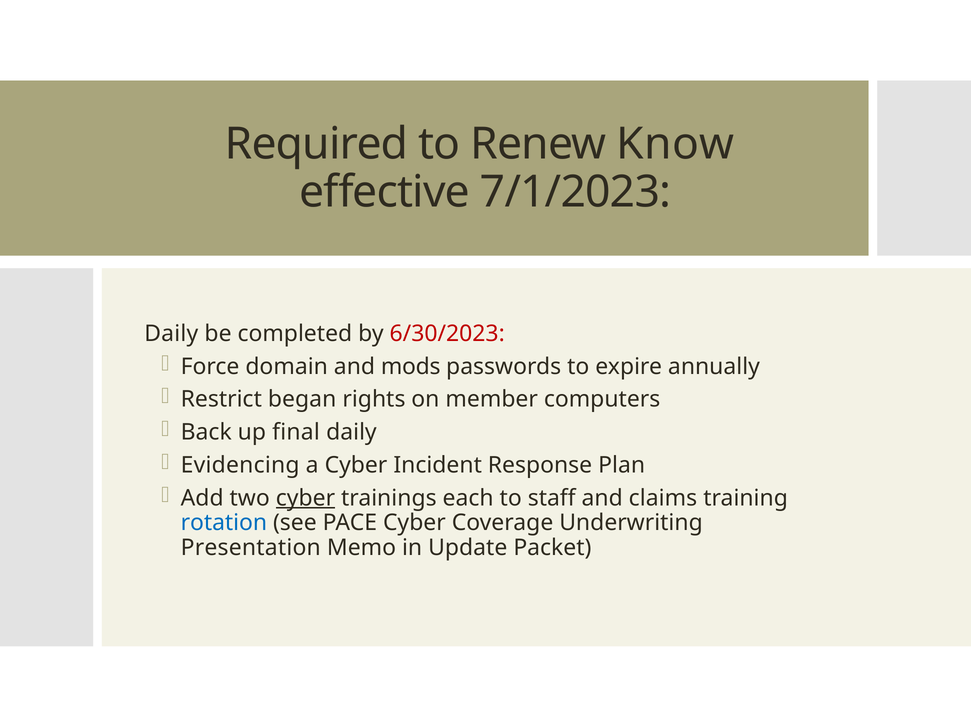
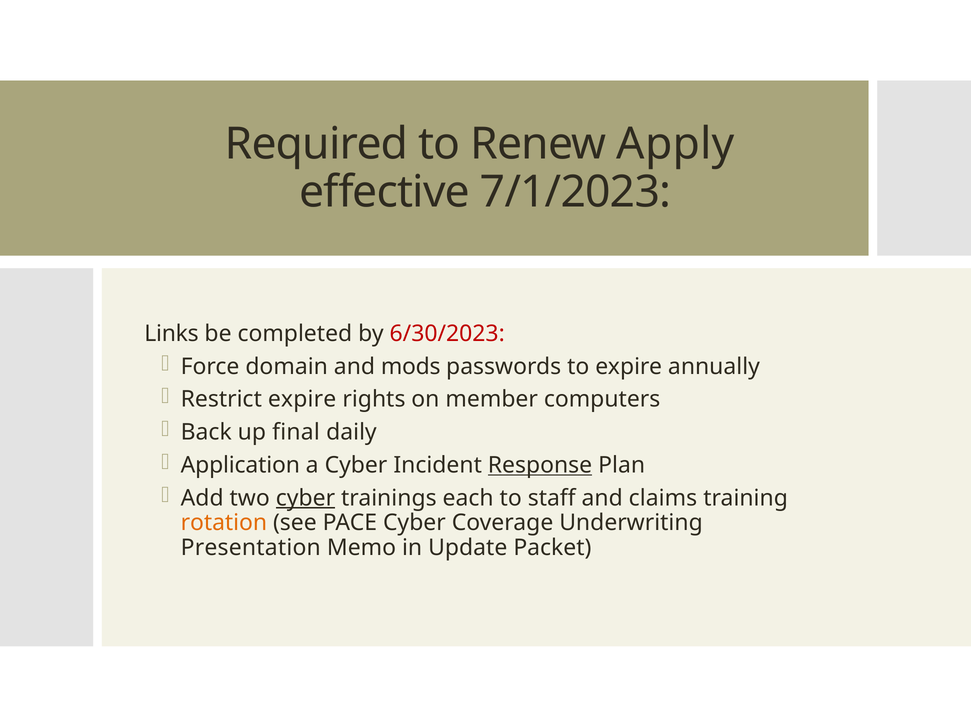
Know: Know -> Apply (676, 144)
Daily: Daily -> Links (171, 334)
Restrict began: began -> expire (302, 399)
Evidencing: Evidencing -> Application (240, 465)
Response underline: none -> present (540, 465)
rotation colour: blue -> orange (224, 523)
